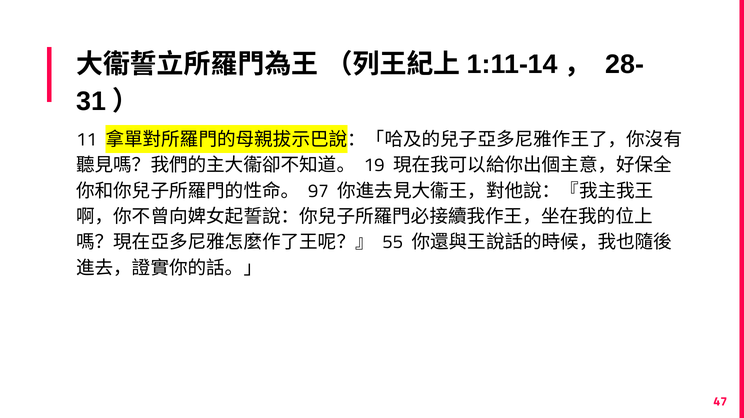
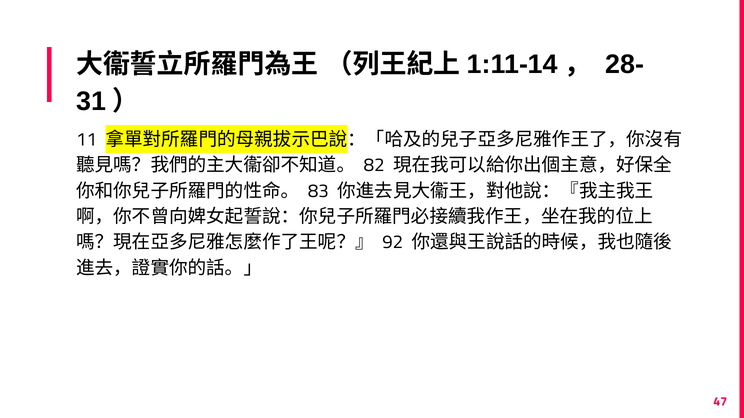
19: 19 -> 82 (374, 166)
97: 97 -> 83 (318, 191)
55: 55 -> 92 (393, 243)
